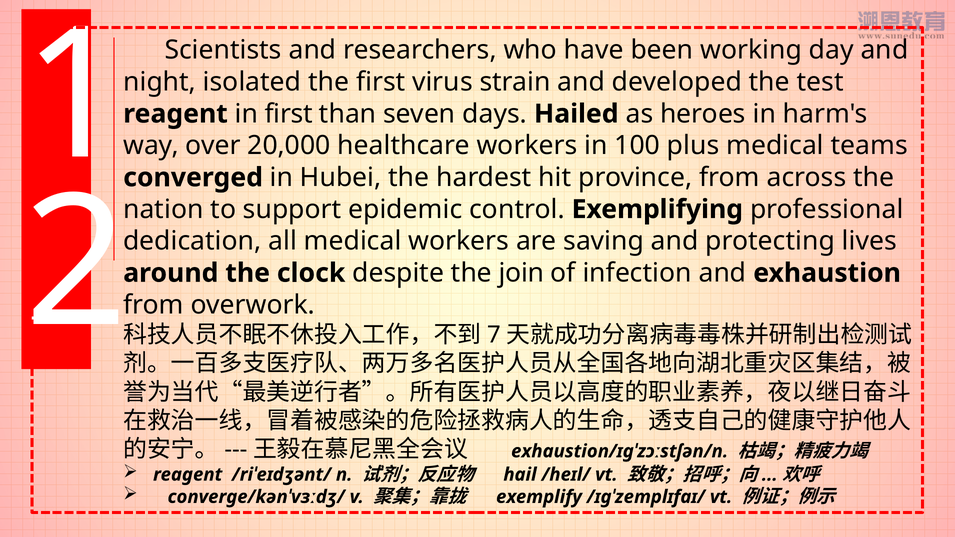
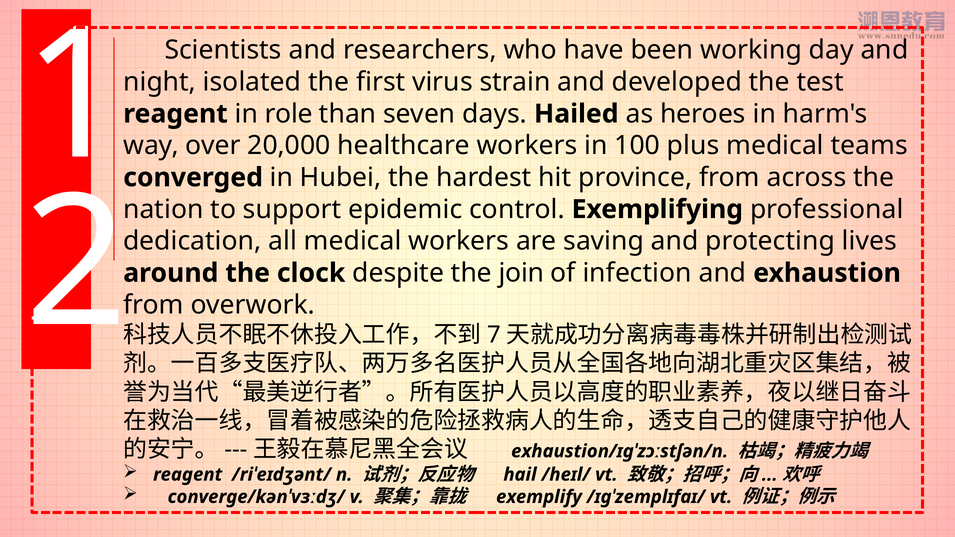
in first: first -> role (289, 114)
